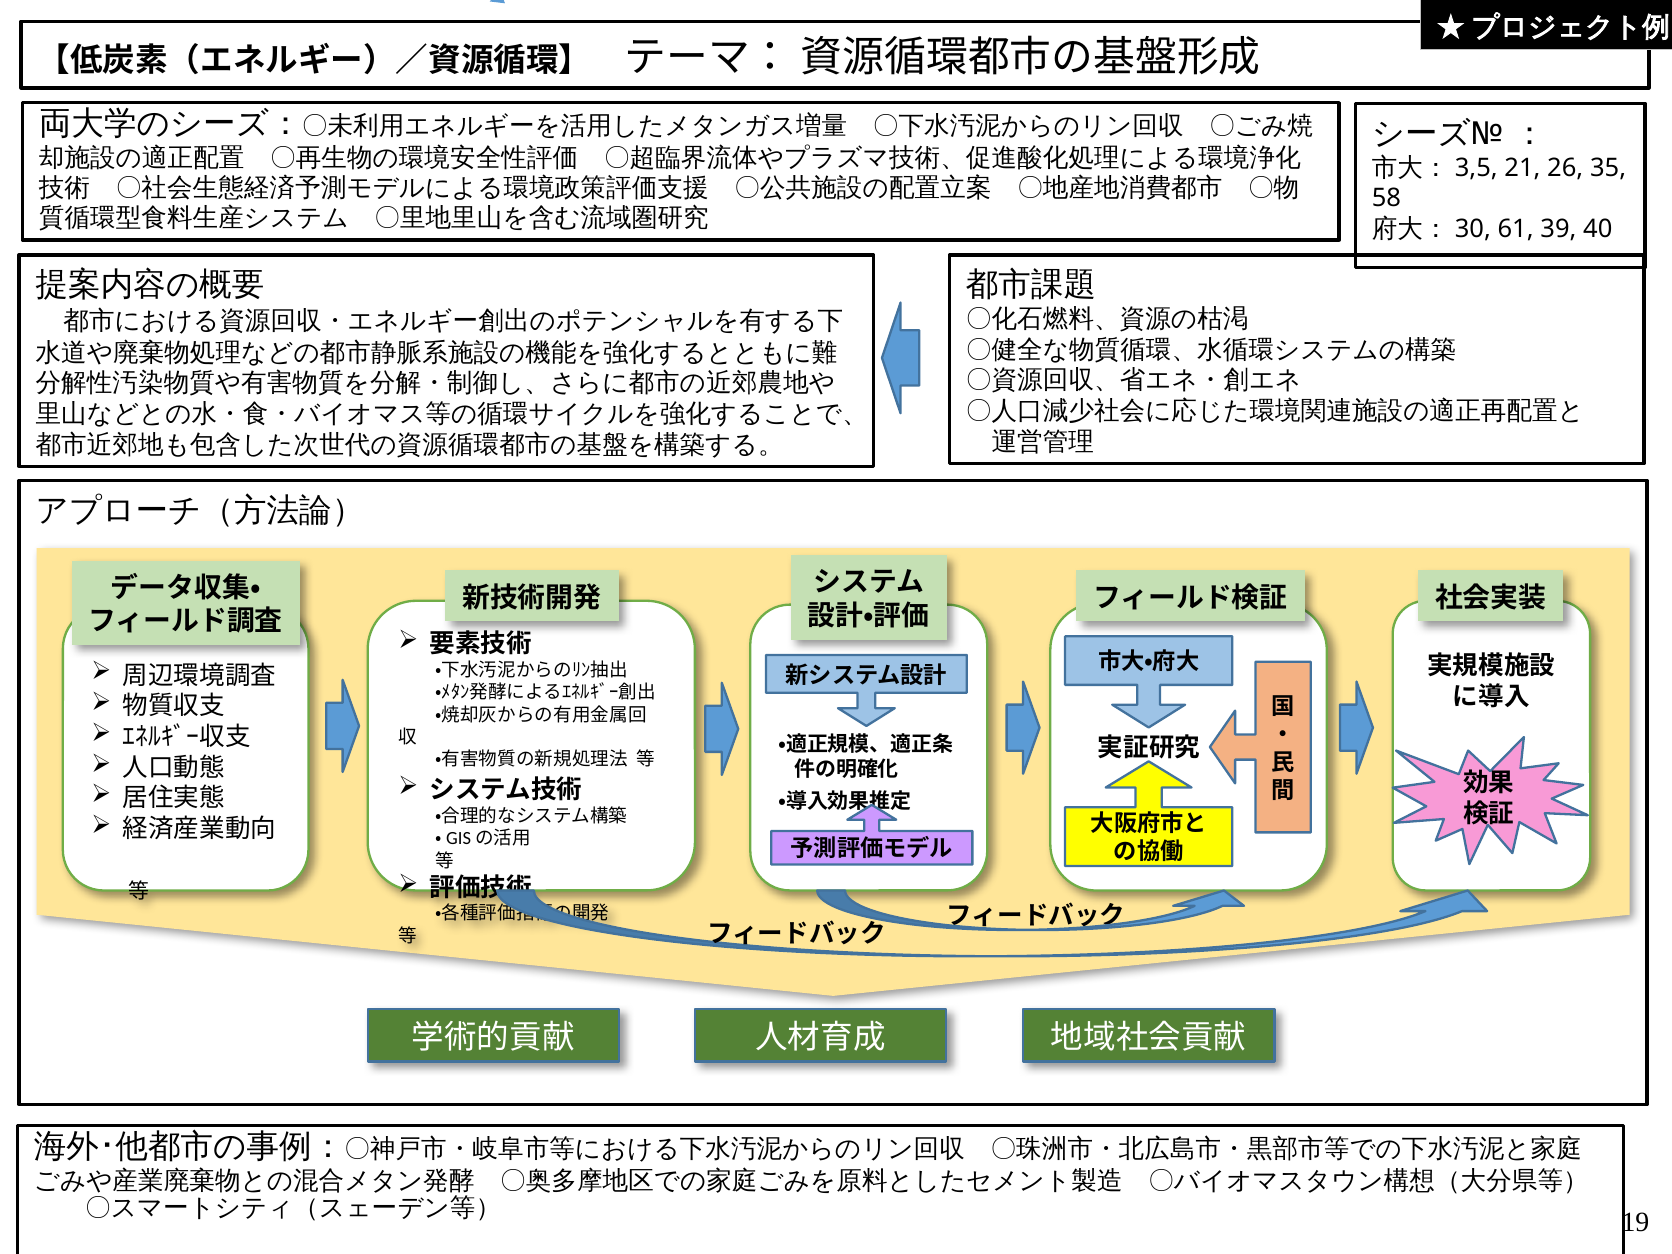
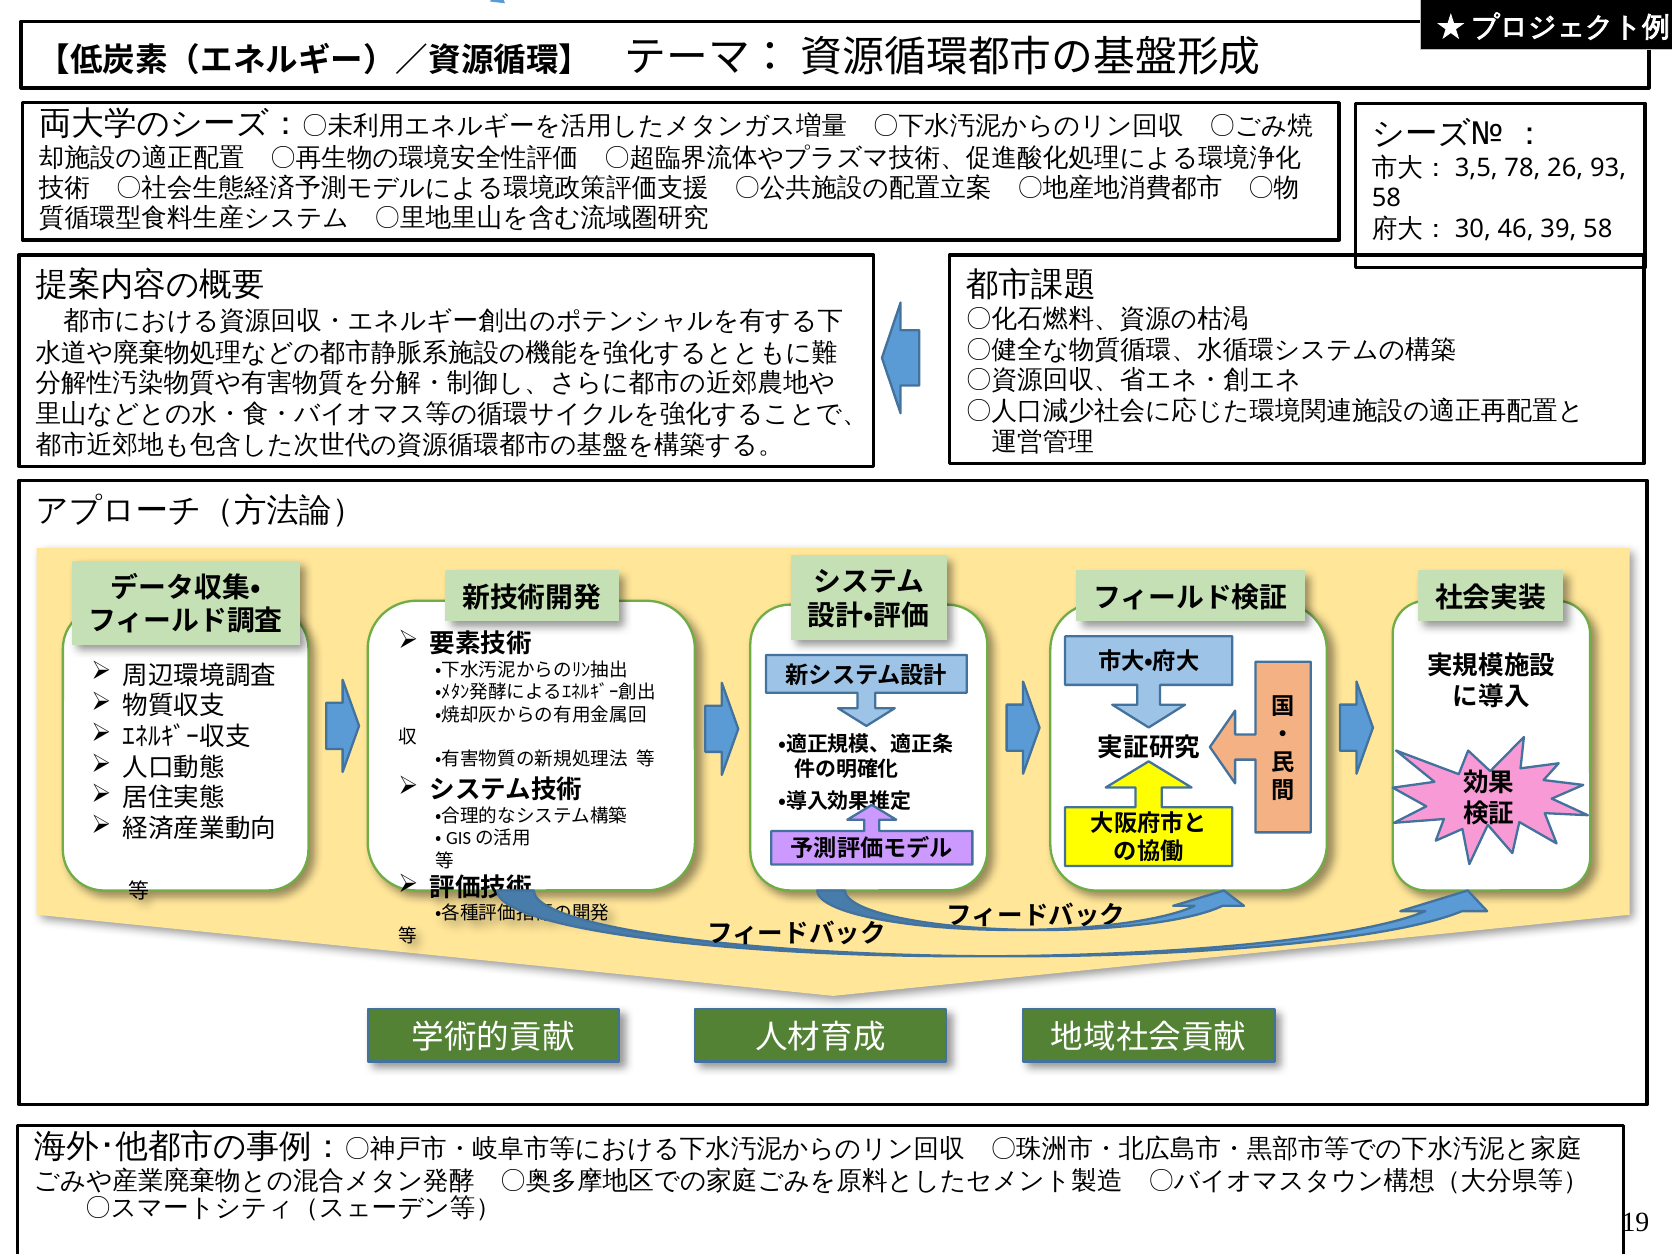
21: 21 -> 78 (1522, 168)
35: 35 -> 93 (1608, 168)
61: 61 -> 46 (1516, 229)
39 40: 40 -> 58 (1598, 229)
